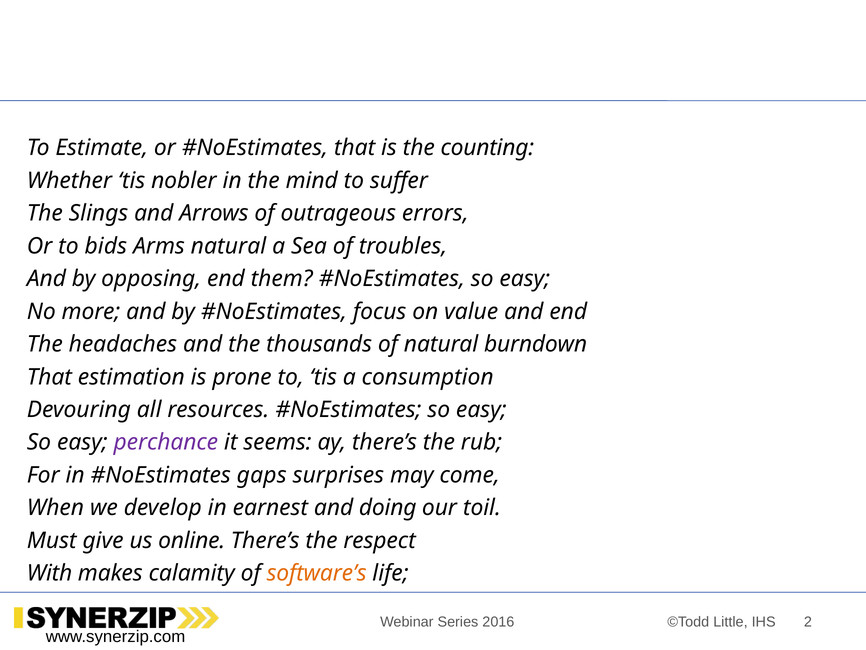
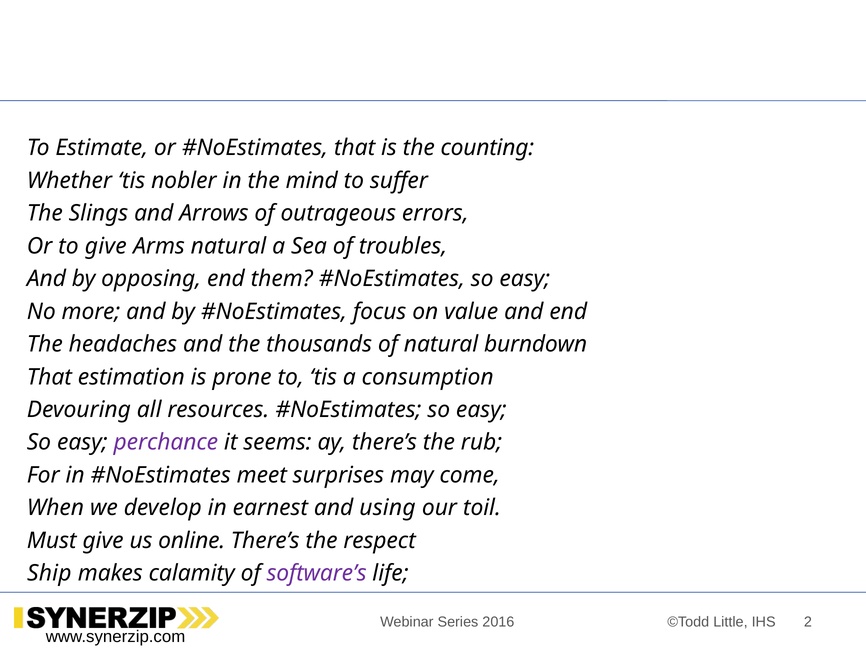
to bids: bids -> give (106, 246)
gaps: gaps -> meet (262, 475)
doing: doing -> using (387, 507)
With: With -> Ship (49, 573)
software’s colour: orange -> purple (317, 573)
